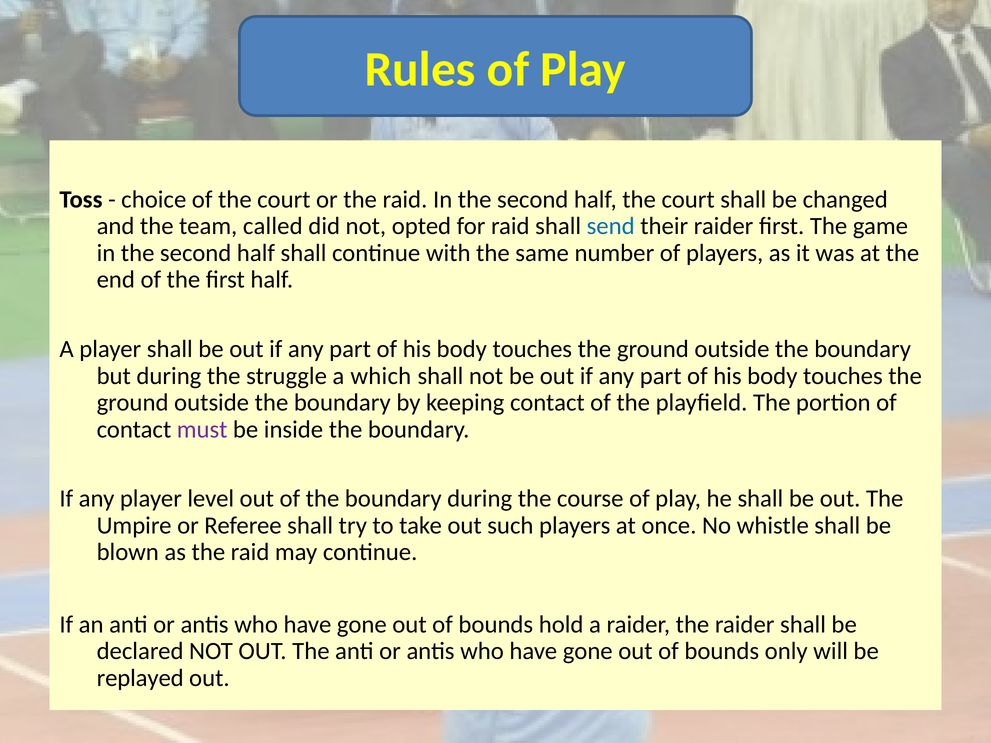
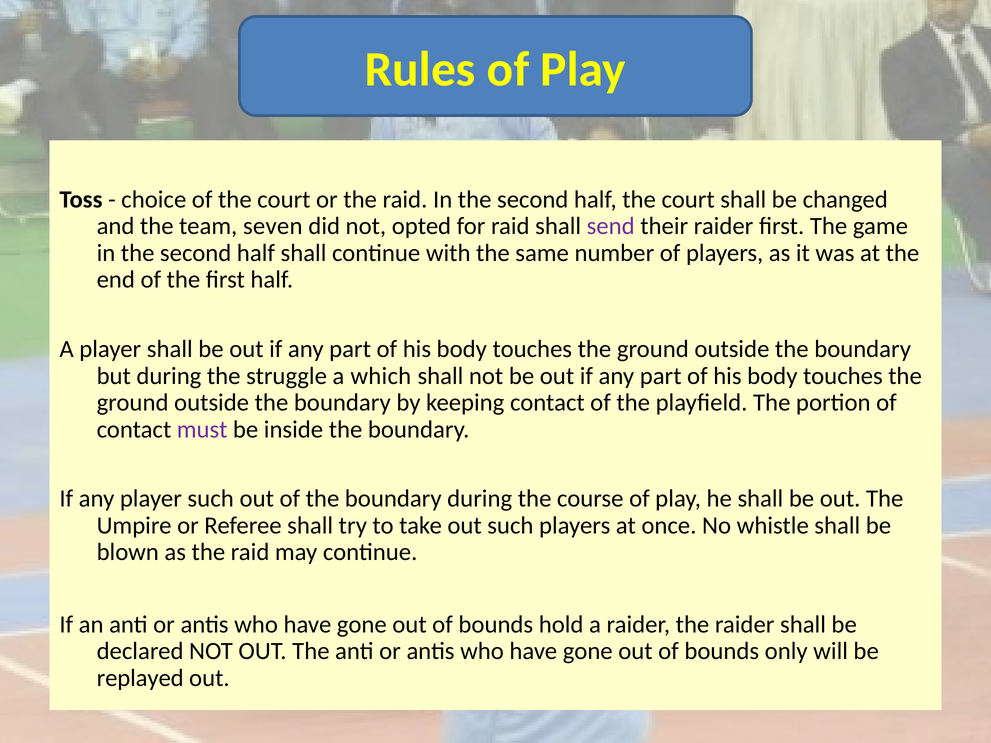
called: called -> seven (273, 226)
send colour: blue -> purple (611, 226)
player level: level -> such (211, 499)
